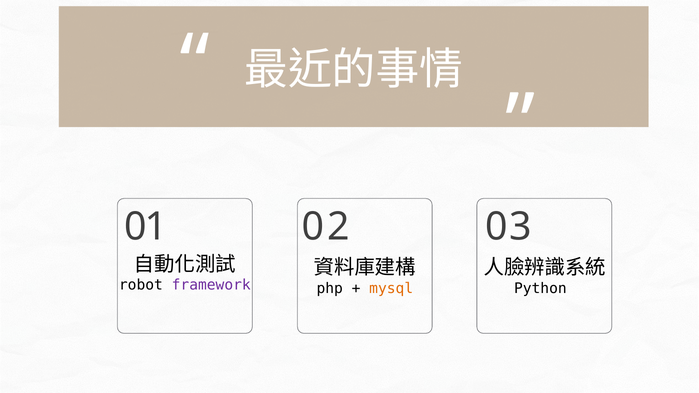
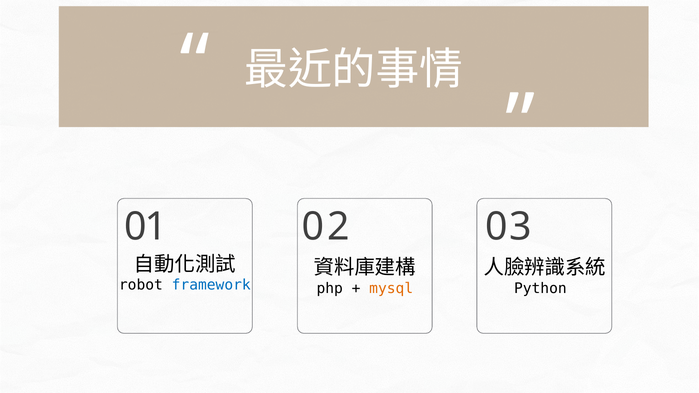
framework colour: purple -> blue (211, 285)
